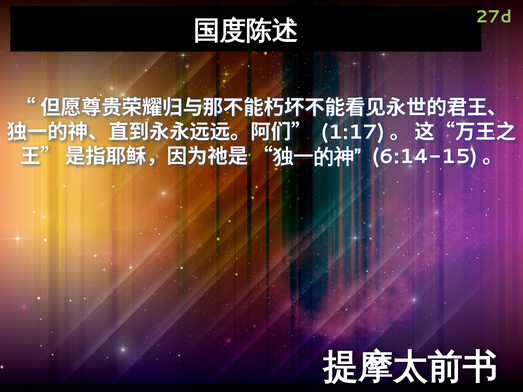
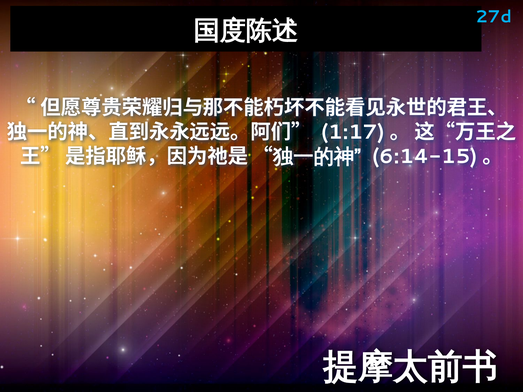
27d colour: light green -> light blue (494, 17)
